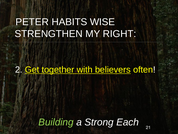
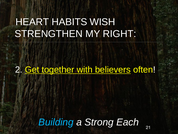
PETER: PETER -> HEART (32, 22)
WISE: WISE -> WISH (102, 22)
Building colour: light green -> light blue (56, 122)
